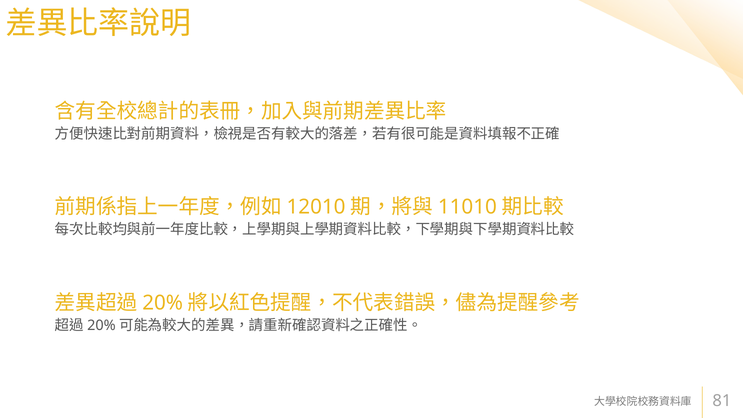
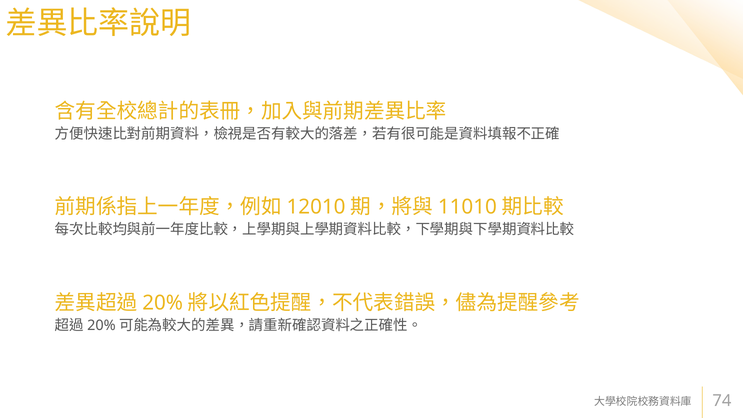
81: 81 -> 74 (722, 401)
